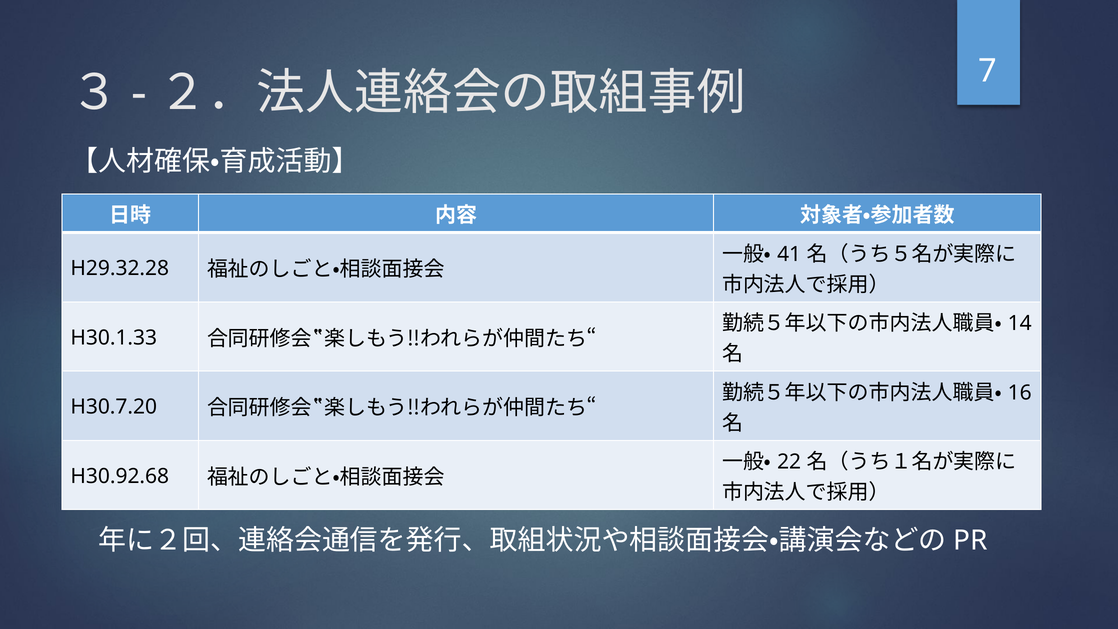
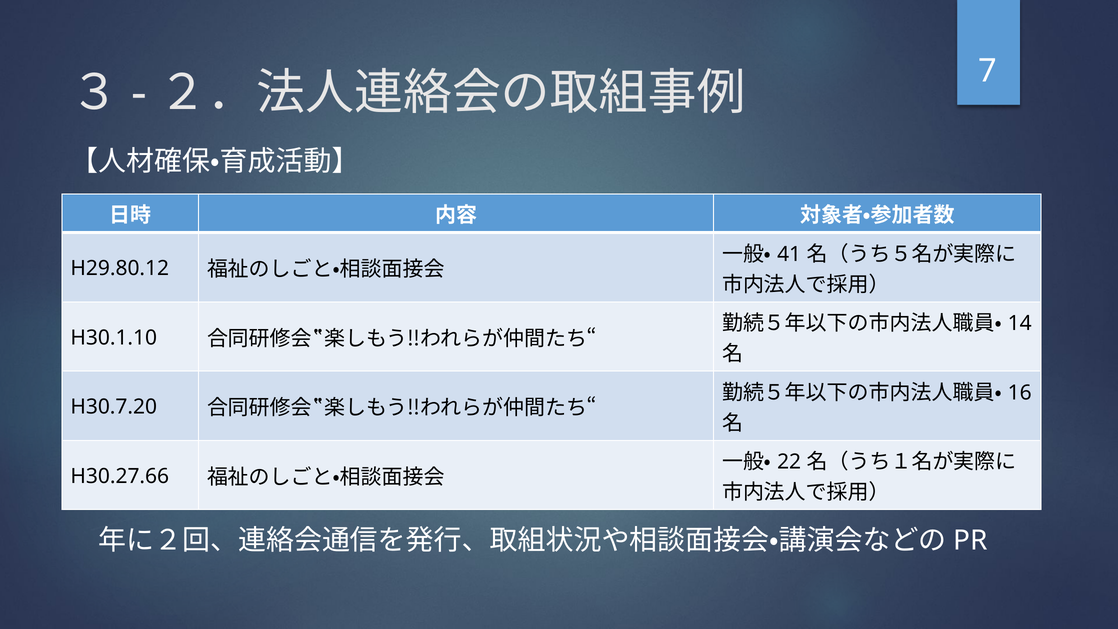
H29.32.28: H29.32.28 -> H29.80.12 (120, 268)
H30.1.33: H30.1.33 -> H30.1.10 (114, 338)
H30.92.68: H30.92.68 -> H30.27.66 (120, 476)
